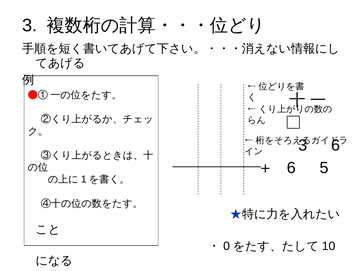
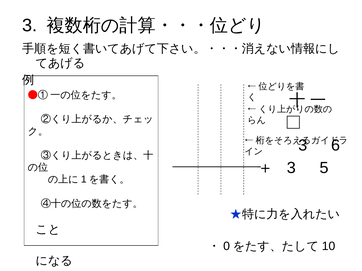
6: 6 -> 3 (291, 168)
